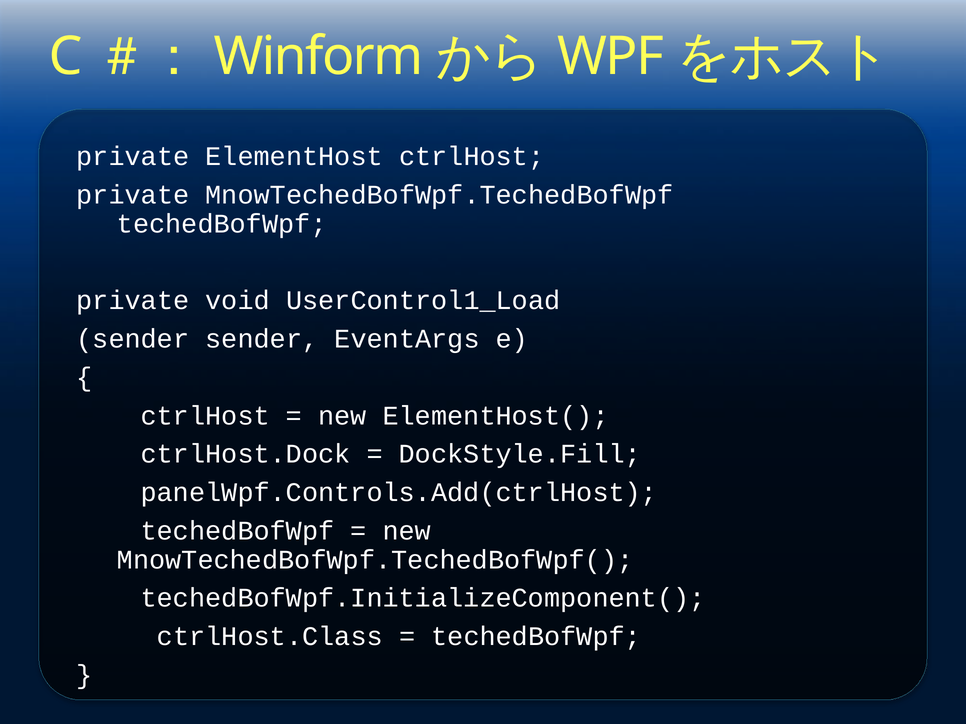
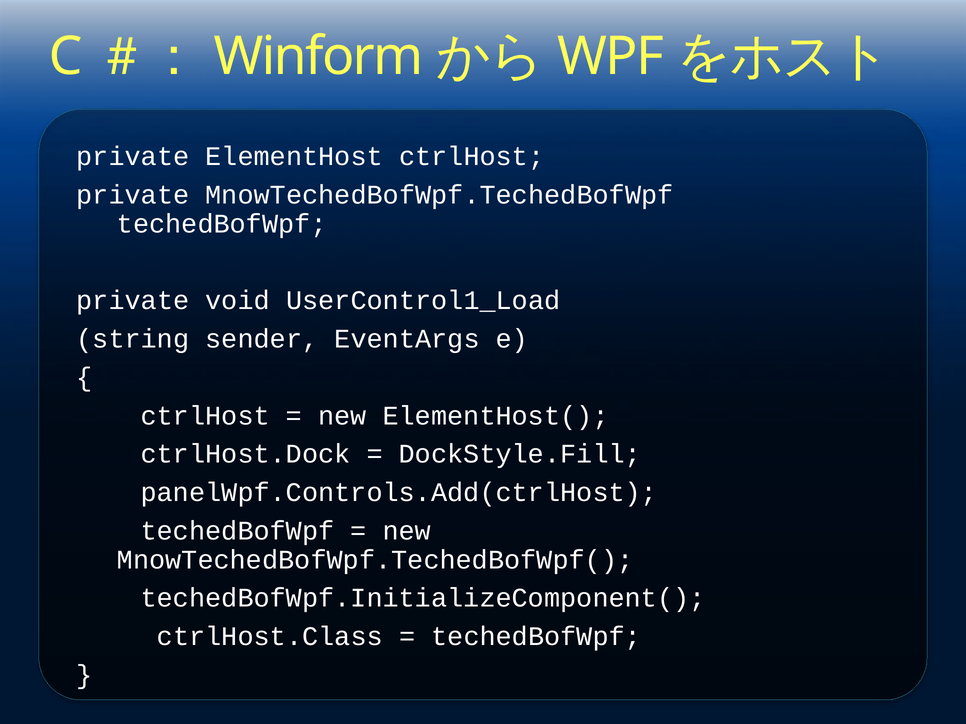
sender: sender -> string (133, 339)
